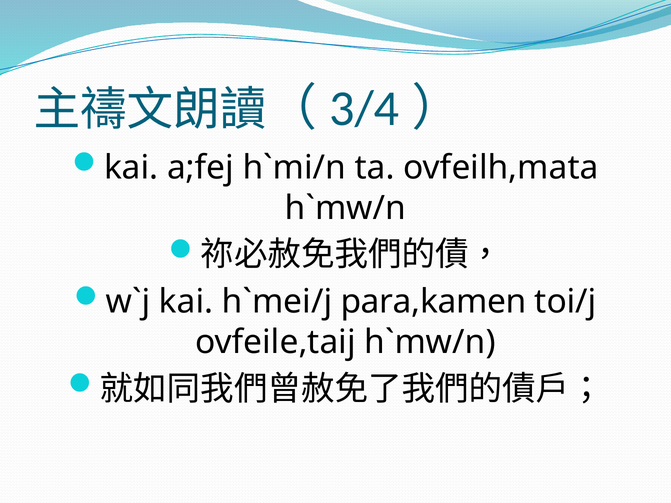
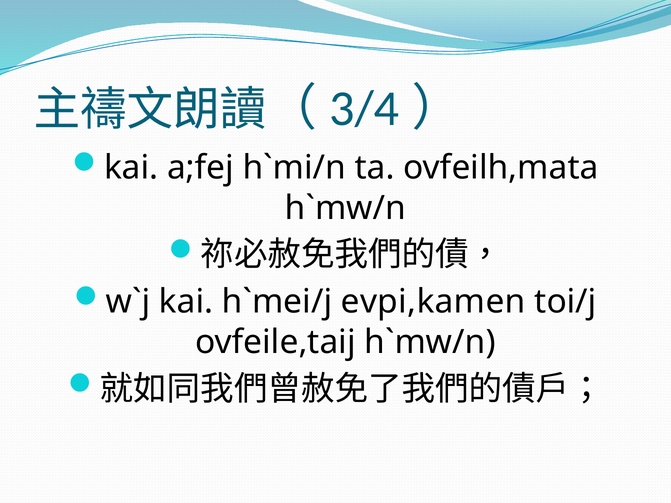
para,kamen: para,kamen -> evpi,kamen (433, 302)
